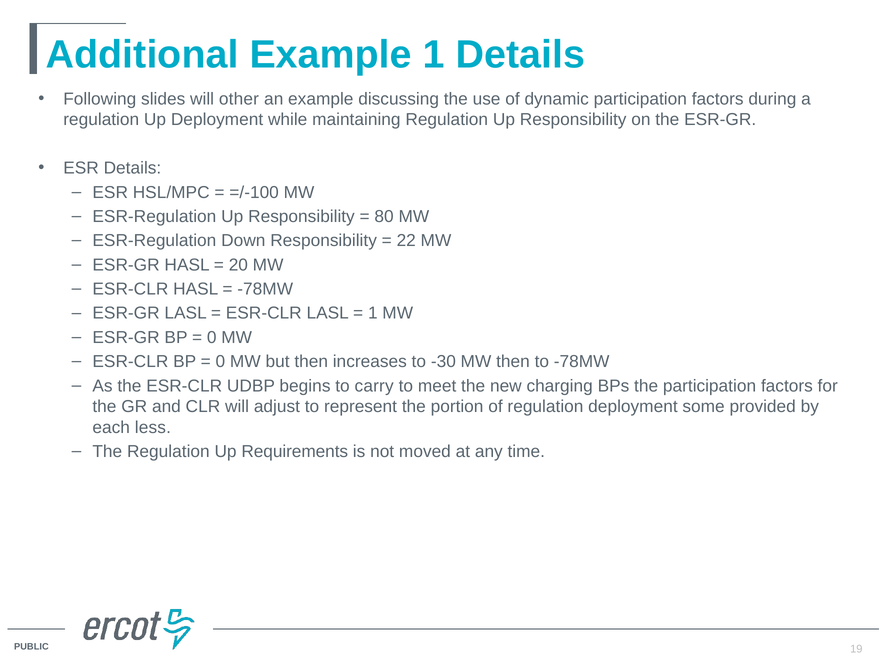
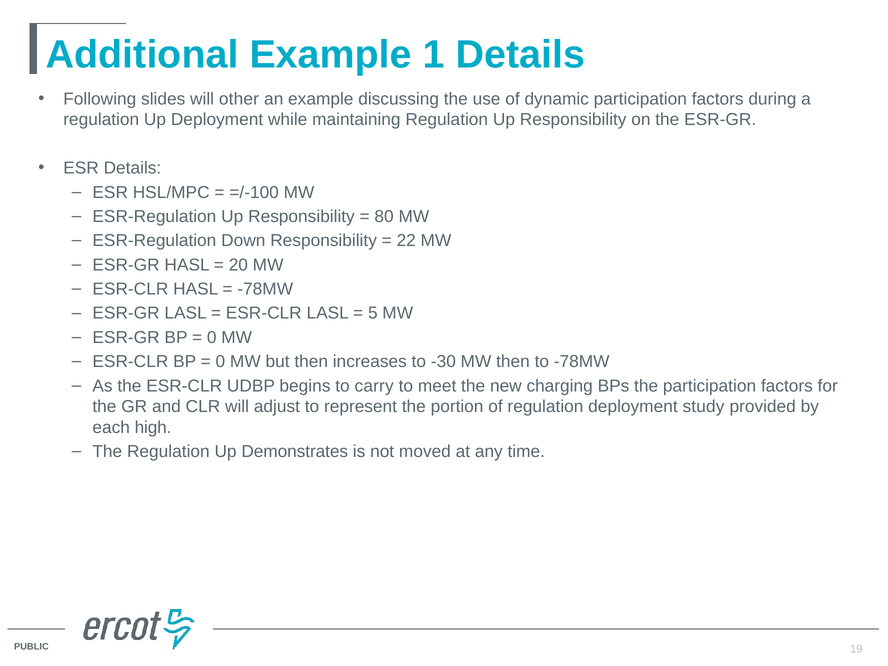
1: 1 -> 5 (373, 313)
some: some -> study (704, 407)
less: less -> high (153, 427)
Requirements: Requirements -> Demonstrates (295, 452)
